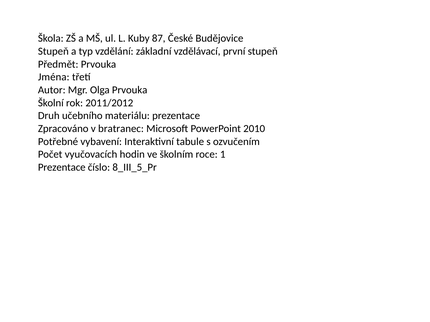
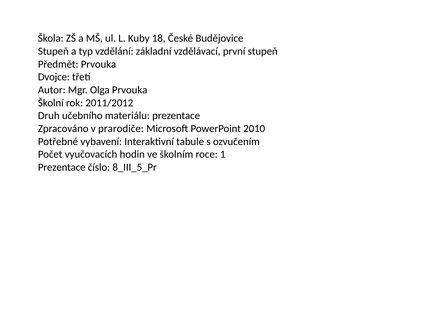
87: 87 -> 18 (159, 38)
Jména: Jména -> Dvojce (54, 77)
bratranec: bratranec -> prarodiče (121, 129)
